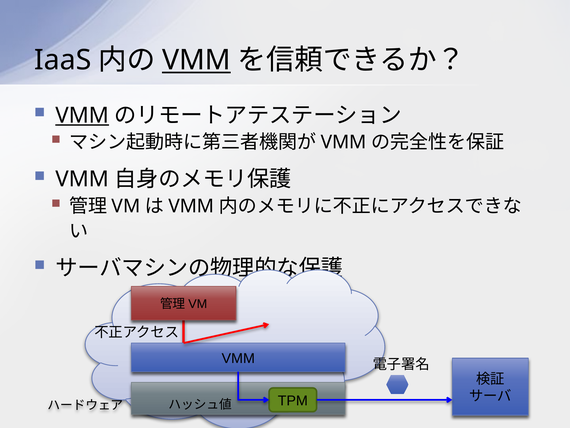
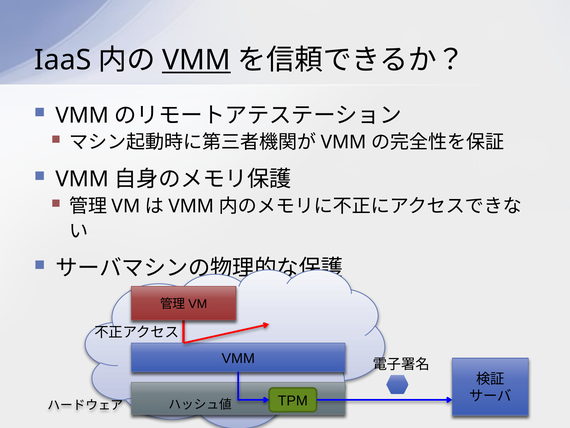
VMM underline: present -> none (82, 115)
